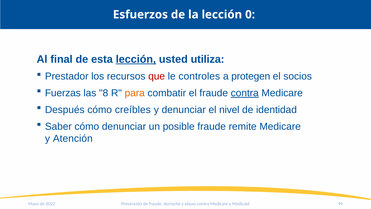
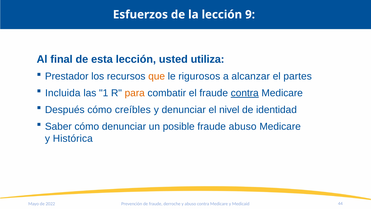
0: 0 -> 9 (250, 15)
lección underline: present -> none (136, 59)
que colour: red -> orange (157, 76)
controles: controles -> rigurosos (199, 76)
protegen: protegen -> alcanzar (251, 76)
socios: socios -> partes (298, 76)
Fuerzas: Fuerzas -> Incluida (63, 93)
8: 8 -> 1 (104, 93)
fraude remite: remite -> abuso (243, 126)
Atención: Atención -> Histórica (73, 138)
